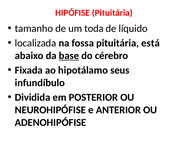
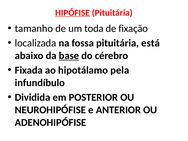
HIPÓFISE underline: none -> present (73, 13)
líquido: líquido -> fixação (133, 28)
seus: seus -> pela (120, 70)
